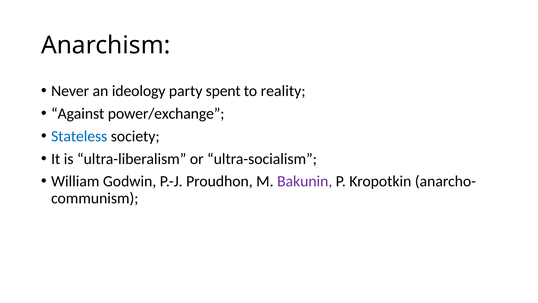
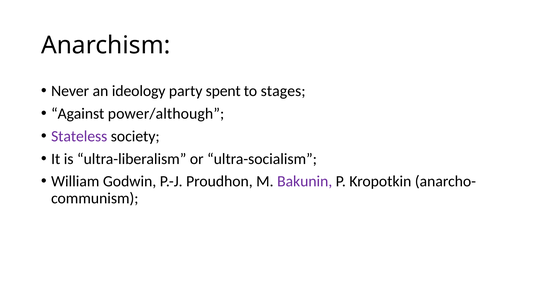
reality: reality -> stages (283, 91)
power/exchange: power/exchange -> power/although (166, 114)
Stateless colour: blue -> purple (79, 136)
